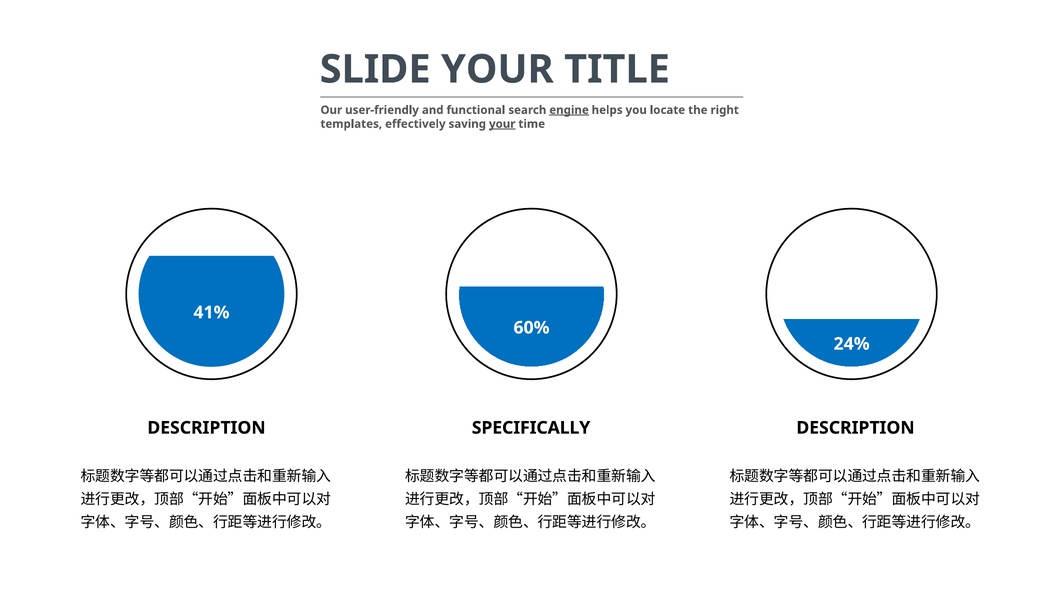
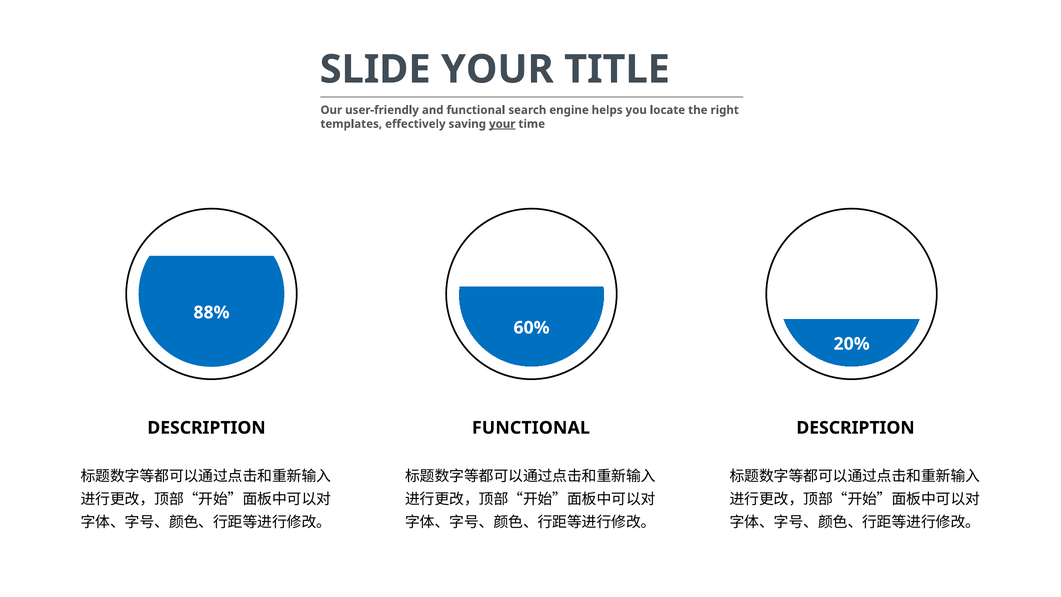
engine underline: present -> none (569, 110)
41%: 41% -> 88% (211, 312)
24%: 24% -> 20% (852, 344)
DESCRIPTION SPECIFICALLY: SPECIFICALLY -> FUNCTIONAL (531, 428)
